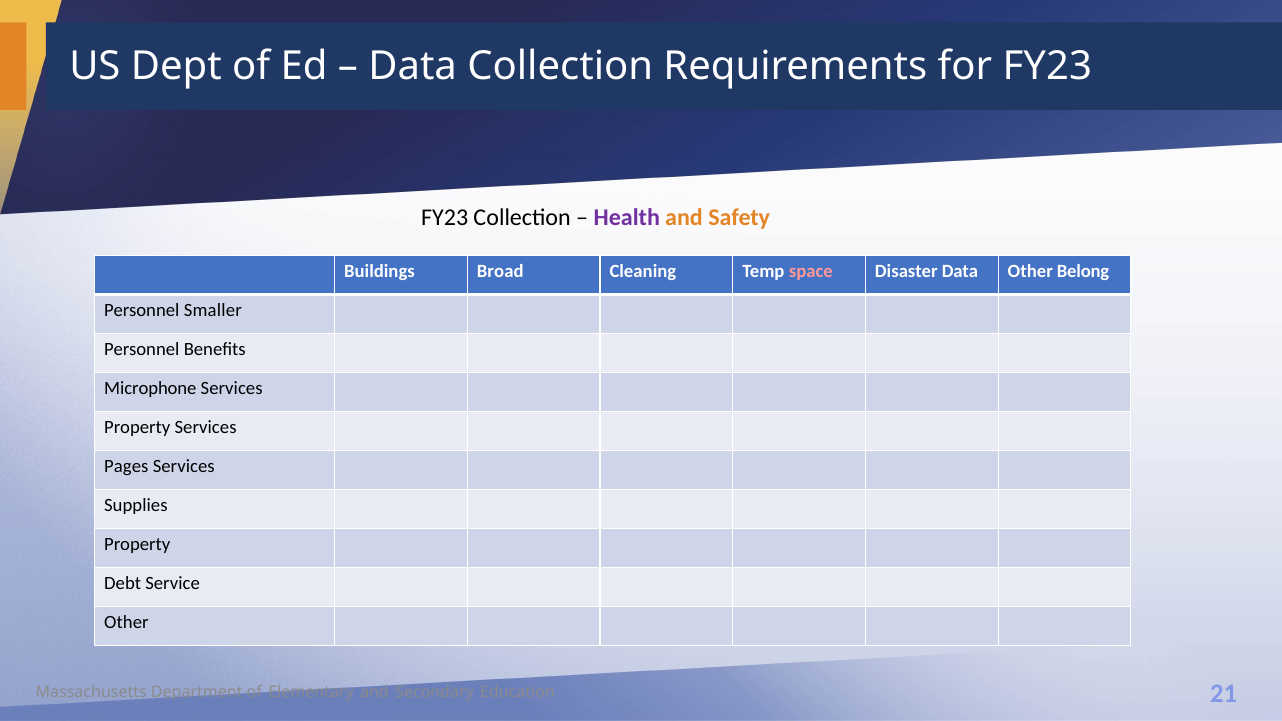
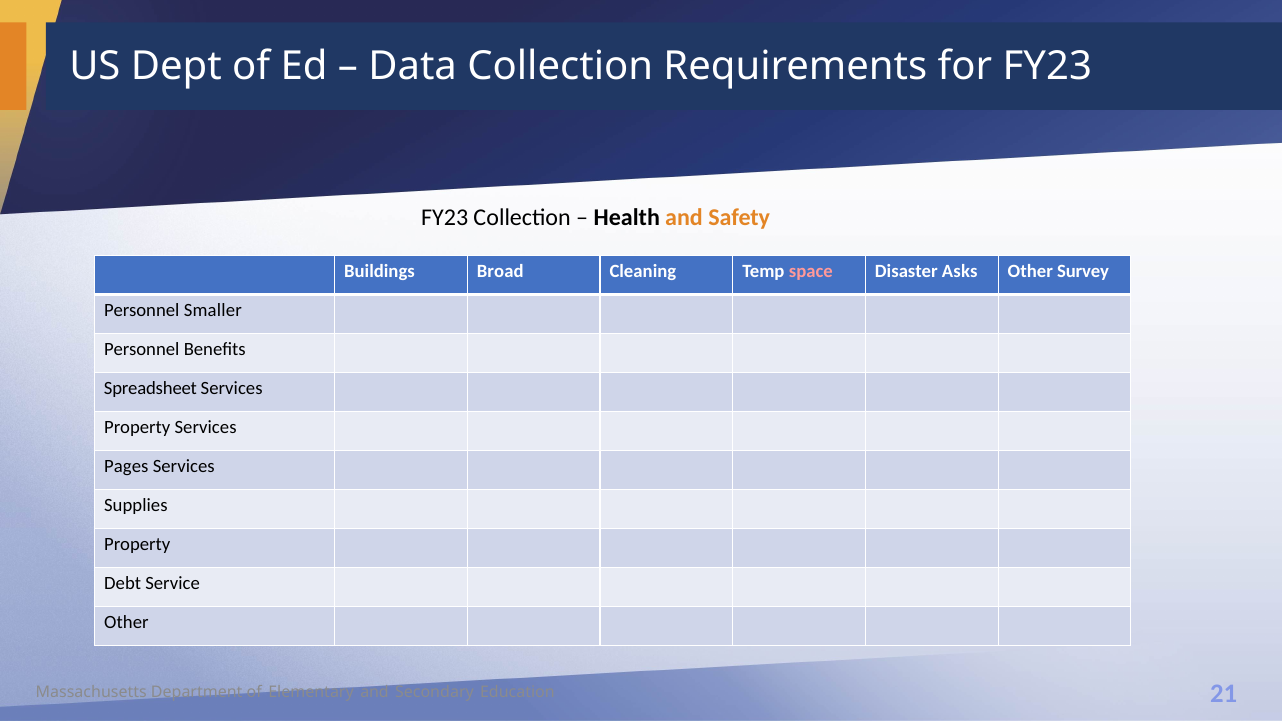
Health colour: purple -> black (627, 218)
Disaster Data: Data -> Asks (960, 272)
Belong: Belong -> Survey (1083, 272)
Microphone: Microphone -> Spreadsheet (150, 389)
